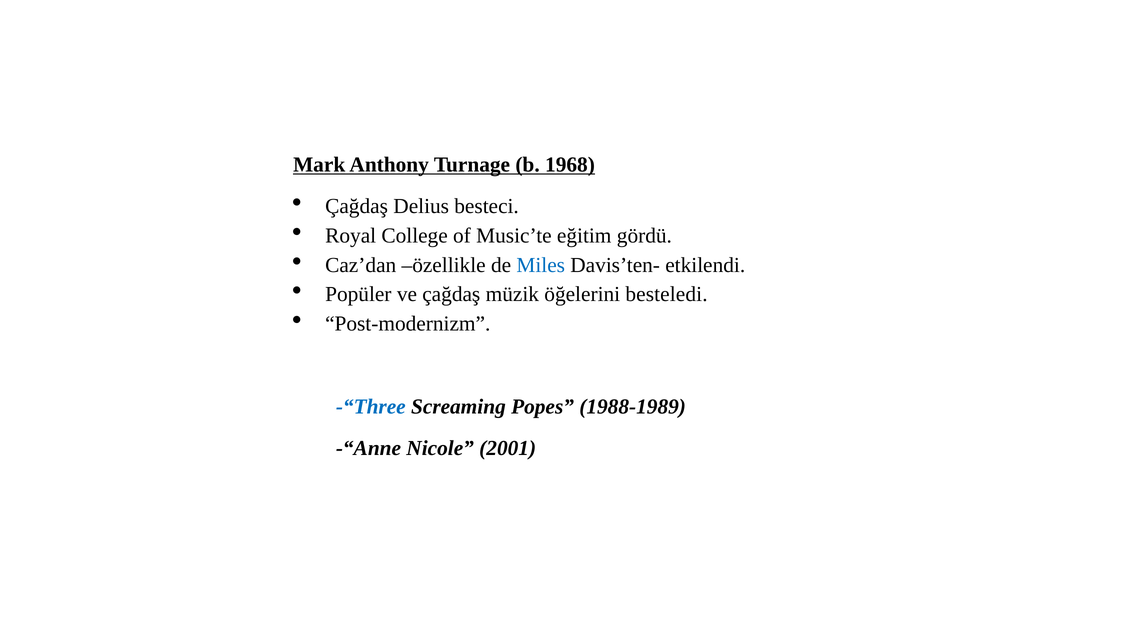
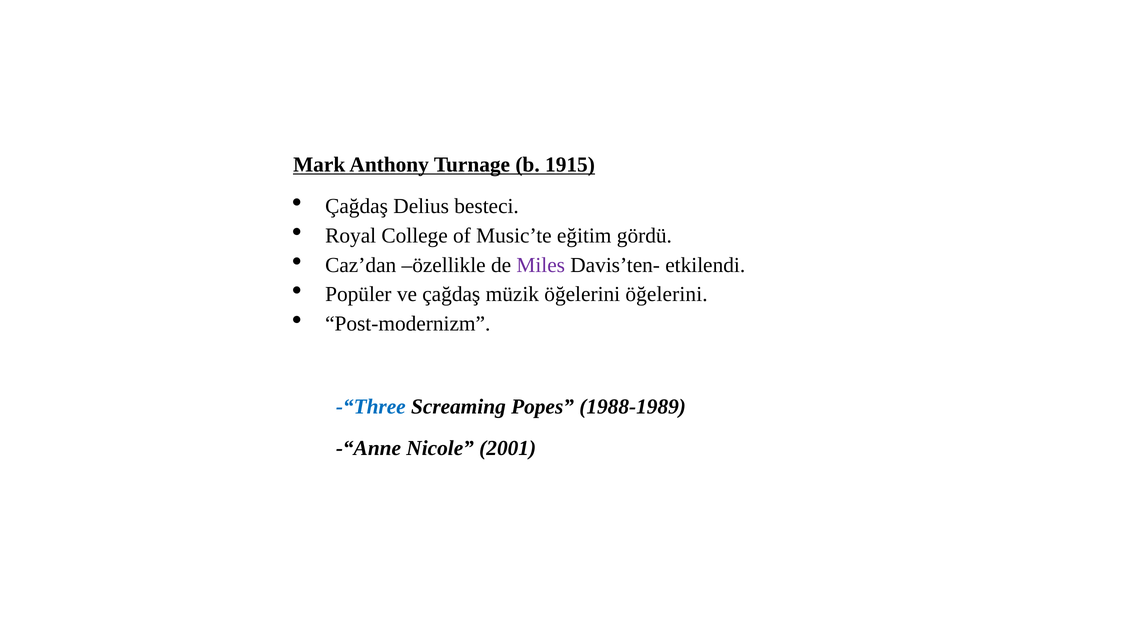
1968: 1968 -> 1915 (570, 165)
Miles colour: blue -> purple (541, 265)
öğelerini besteledi: besteledi -> öğelerini (667, 294)
